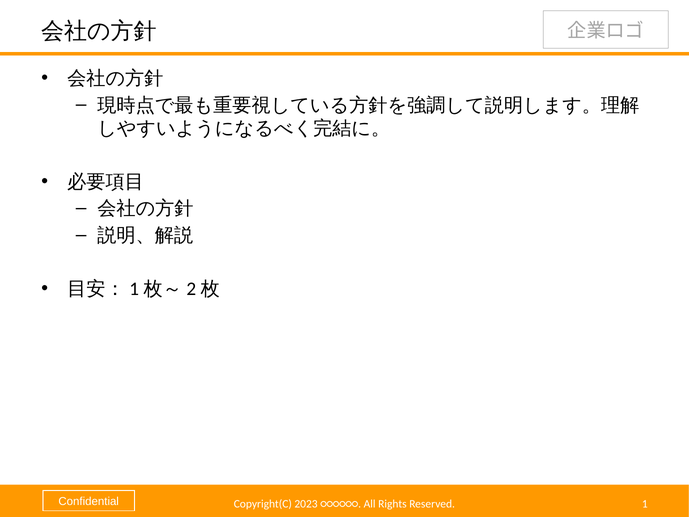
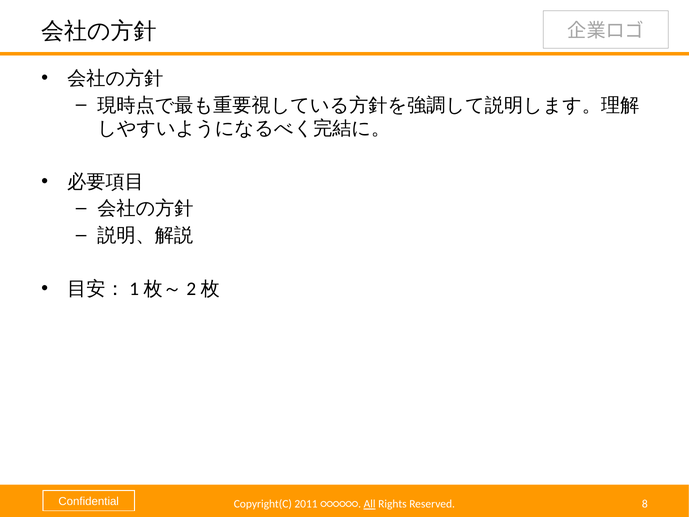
2023: 2023 -> 2011 (306, 504)
All underline: none -> present (370, 504)
1: 1 -> 8 (645, 504)
